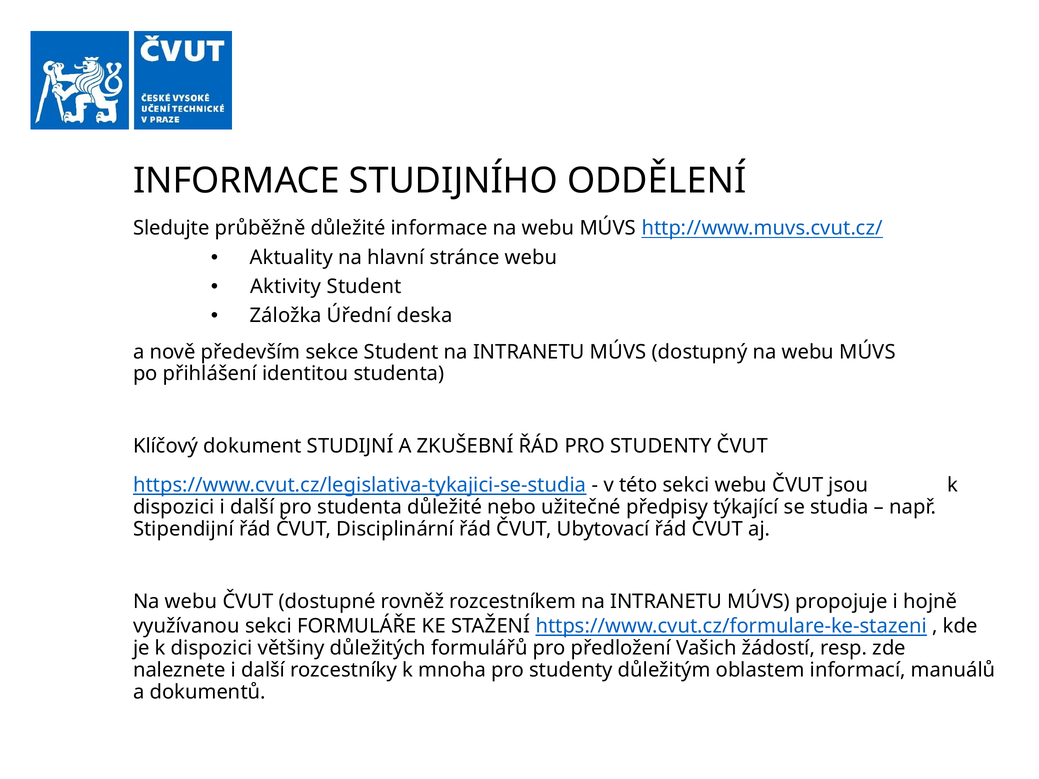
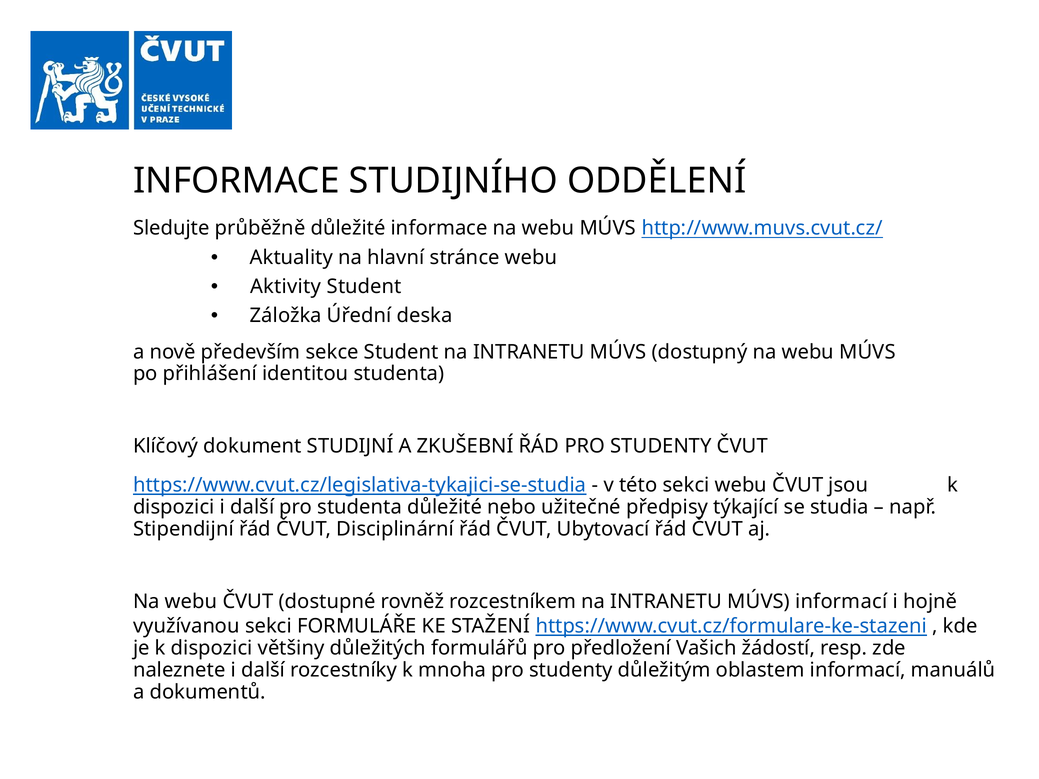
MÚVS propojuje: propojuje -> informací (841, 602)
